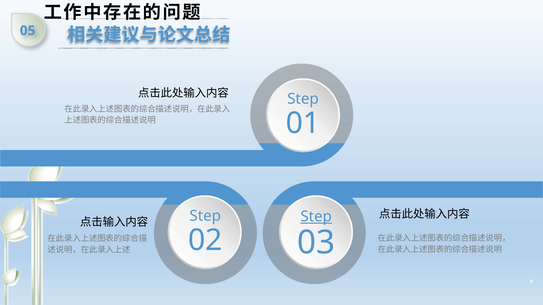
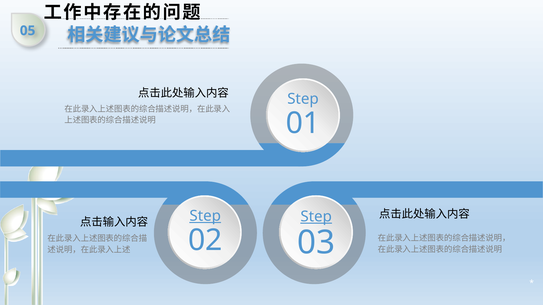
Step underline: none -> present (205, 216)
